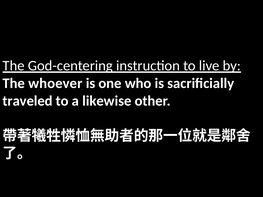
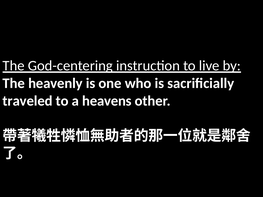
whoever: whoever -> heavenly (55, 83)
likewise: likewise -> heavens (107, 101)
